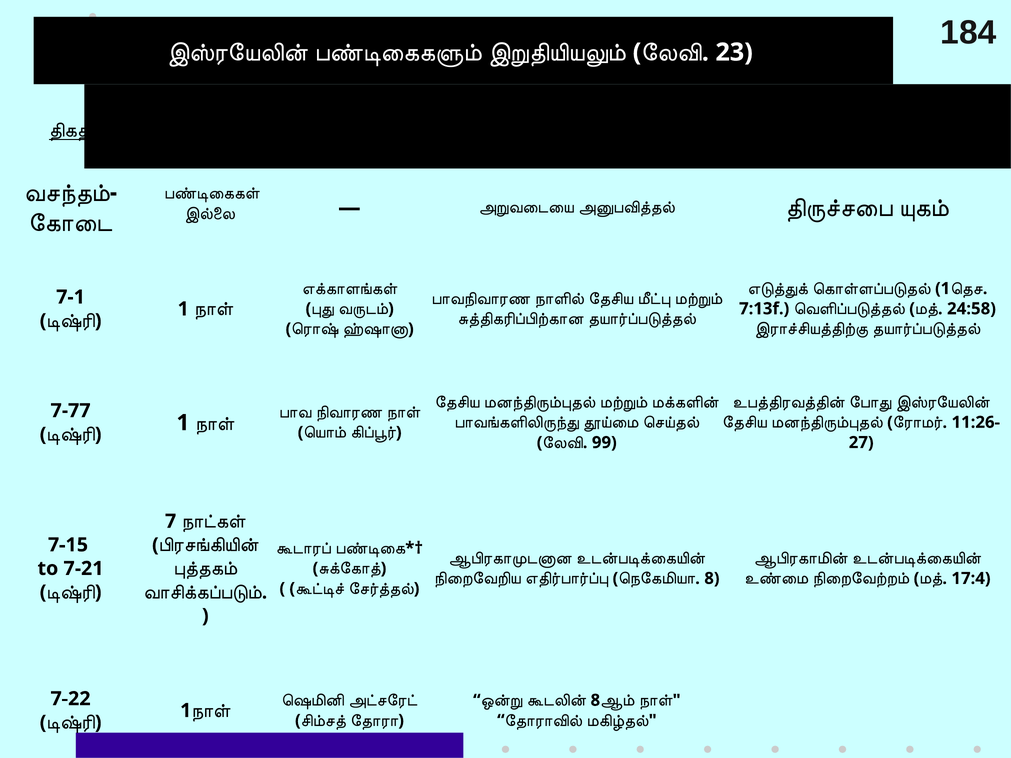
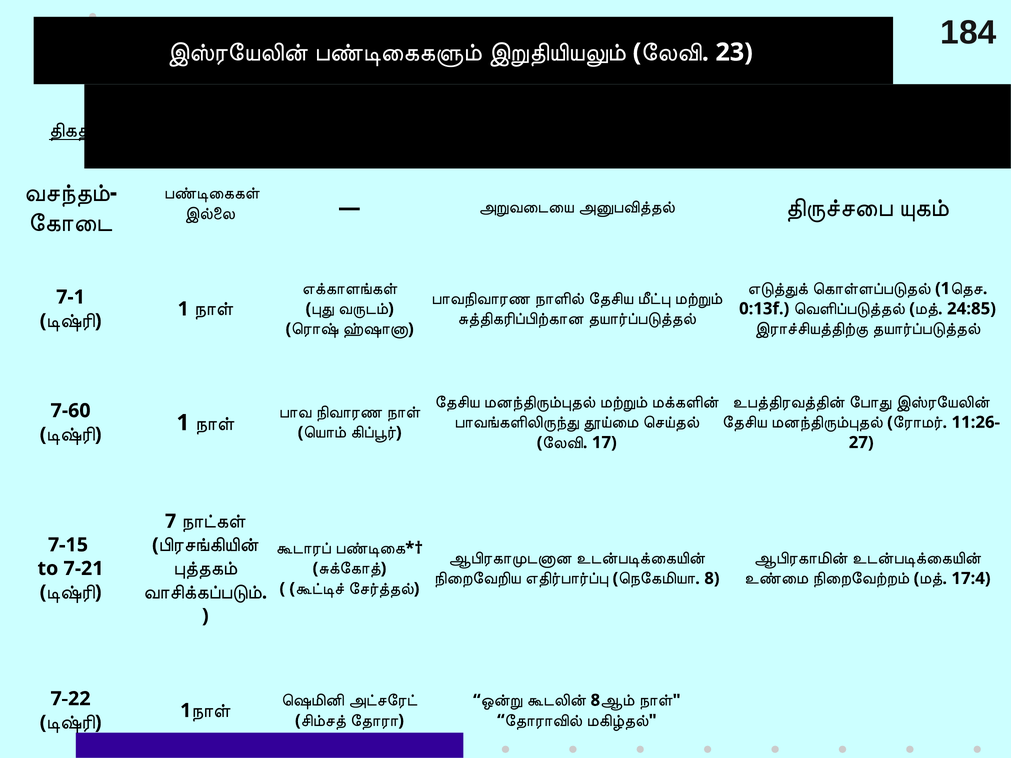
7:13f: 7:13f -> 0:13f (764, 309)
24:58: 24:58 -> 24:85 (972, 309)
7-77: 7-77 -> 7-60 (71, 411)
99: 99 -> 17 (604, 443)
